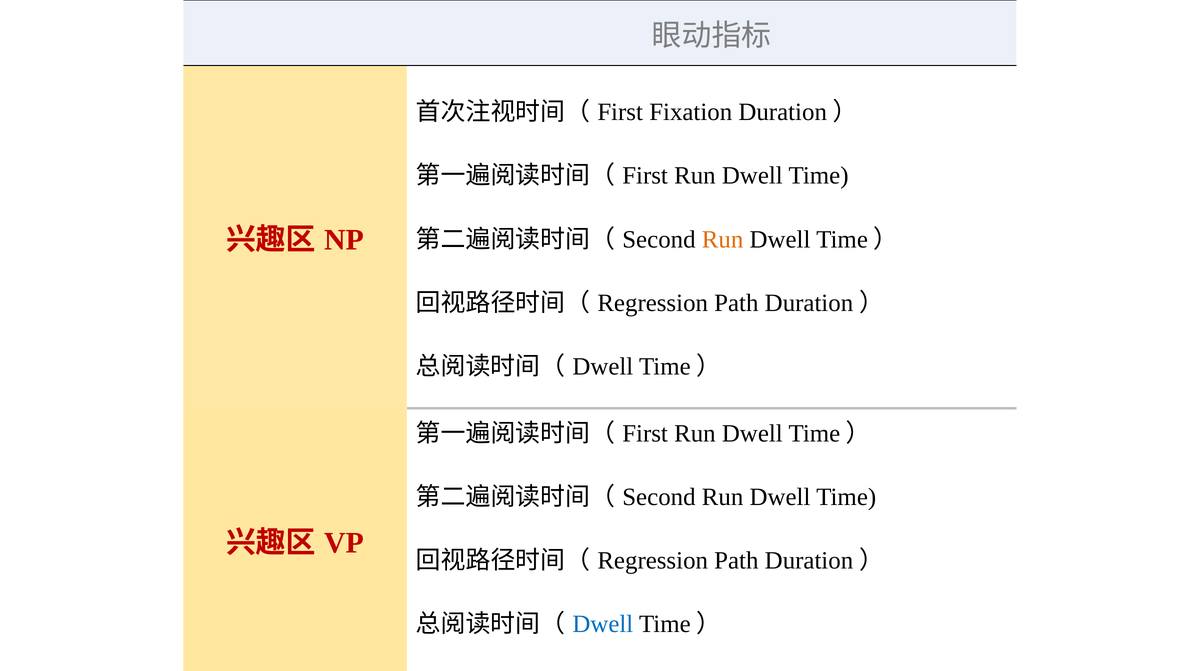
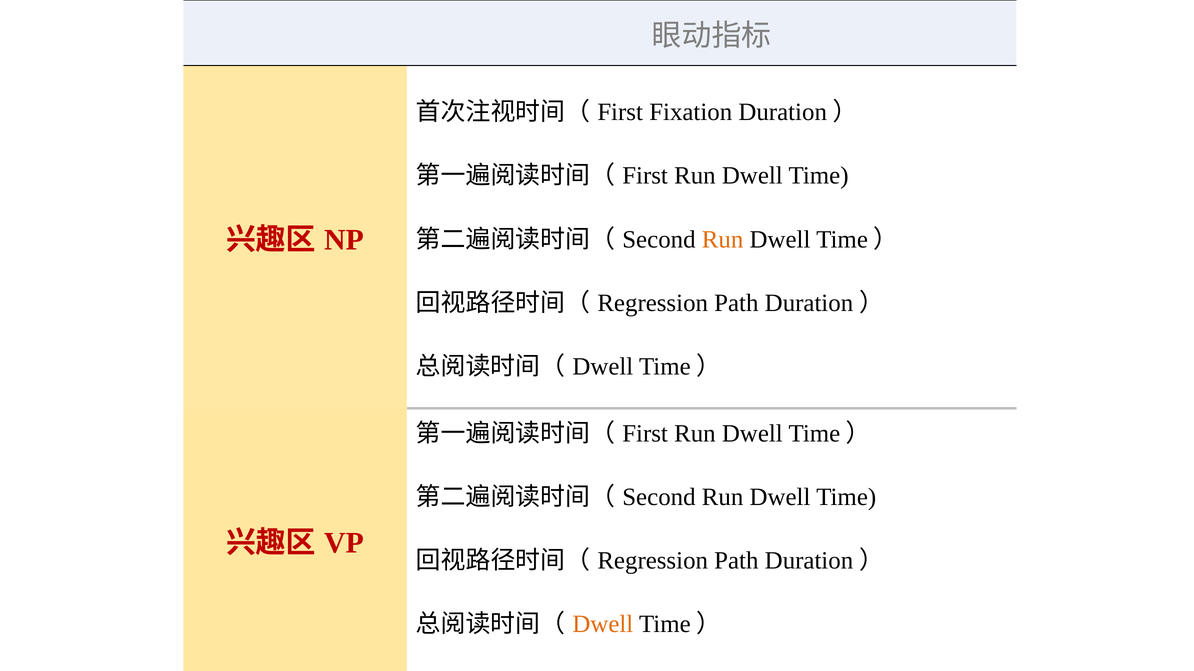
Dwell colour: blue -> orange (603, 625)
